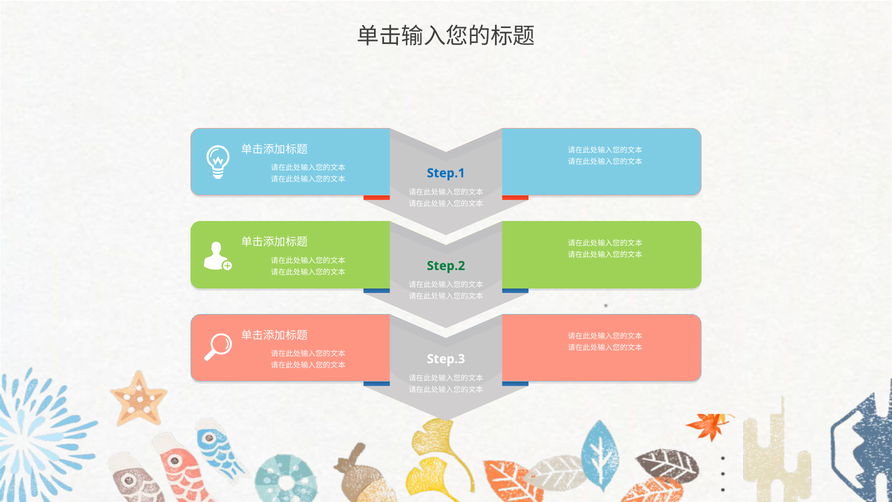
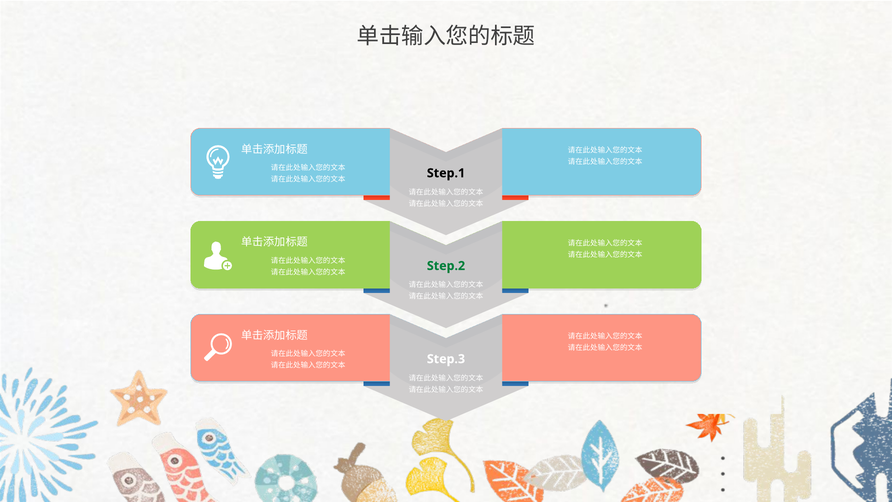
Step.1 colour: blue -> black (446, 173)
